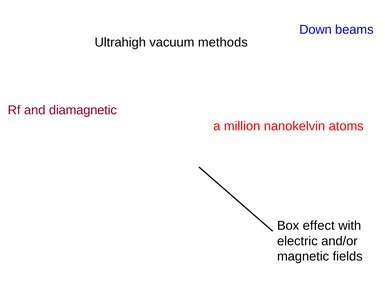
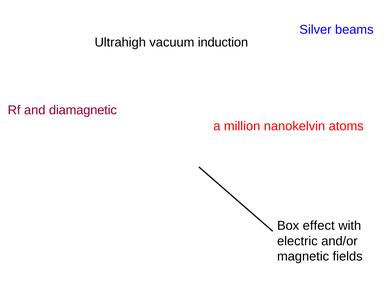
Down: Down -> Silver (315, 30)
methods: methods -> induction (223, 42)
